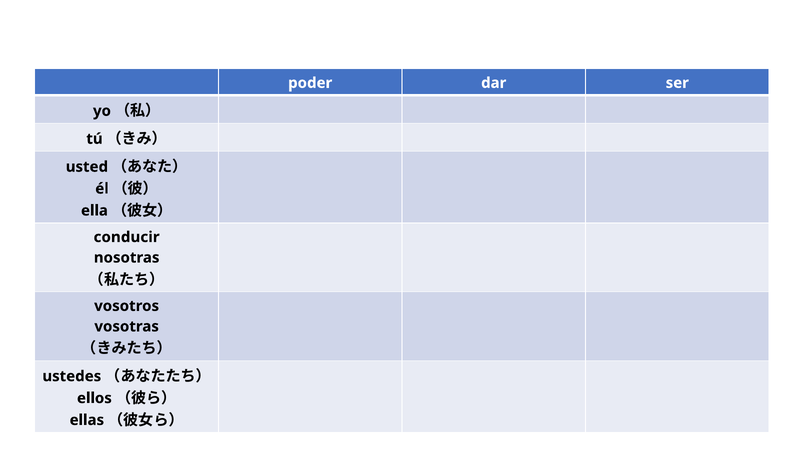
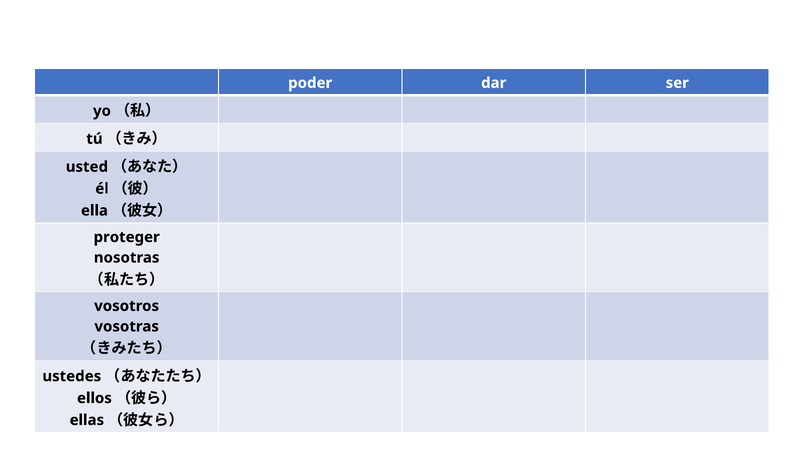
conducir: conducir -> proteger (127, 237)
